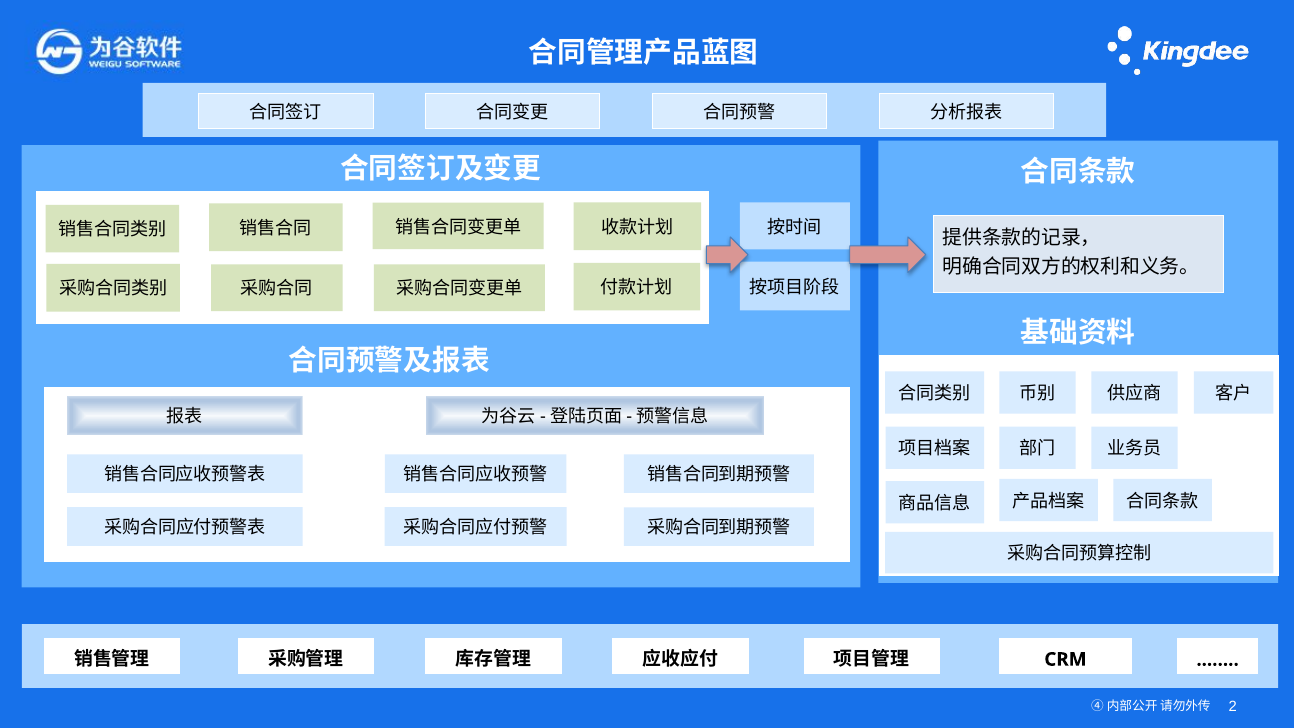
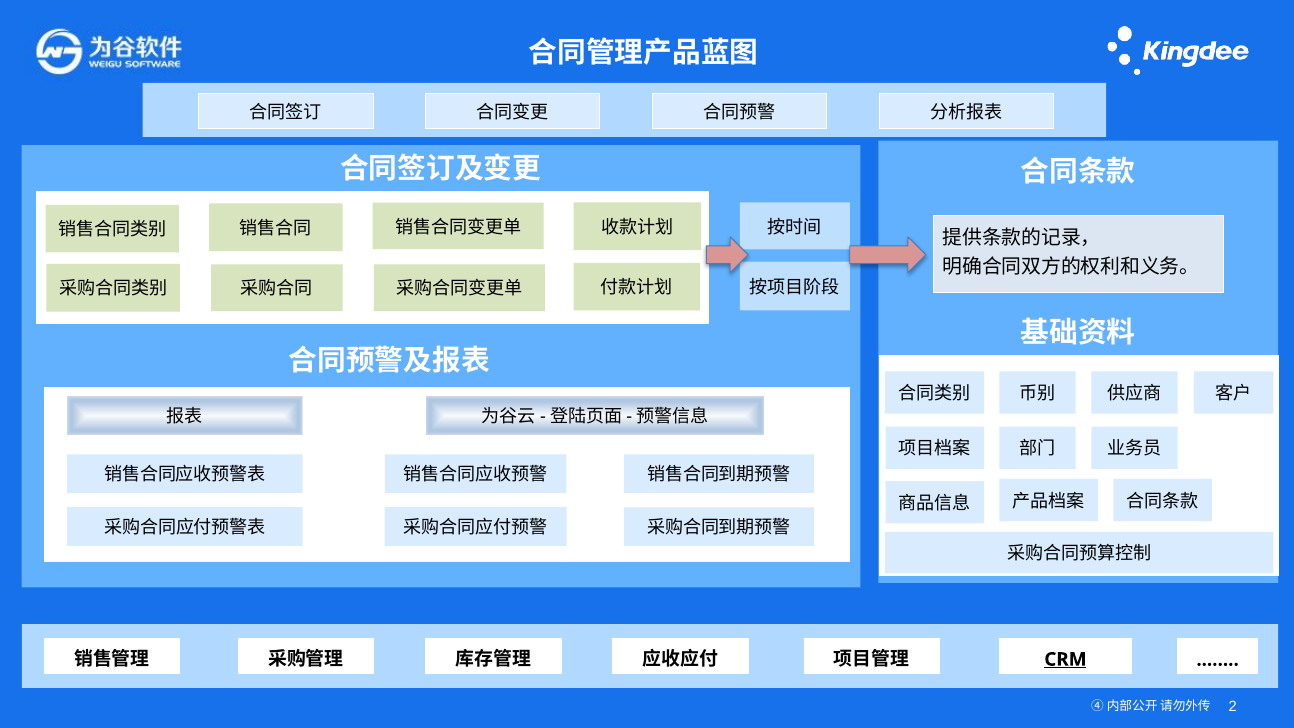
CRM underline: none -> present (1065, 659)
